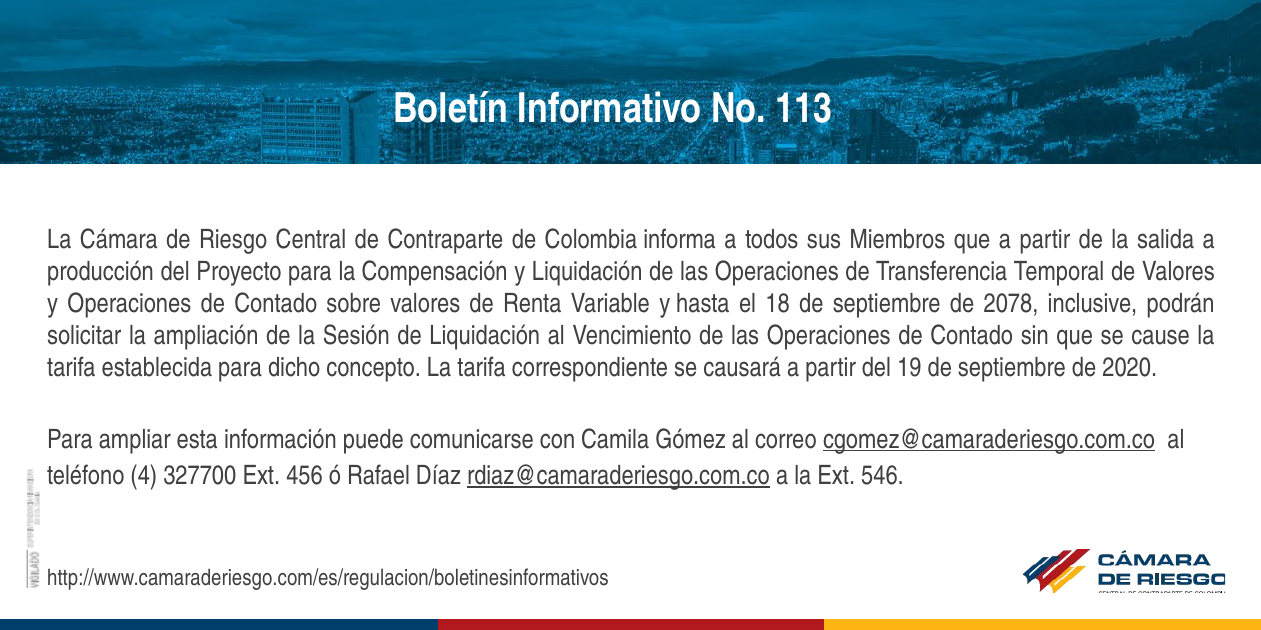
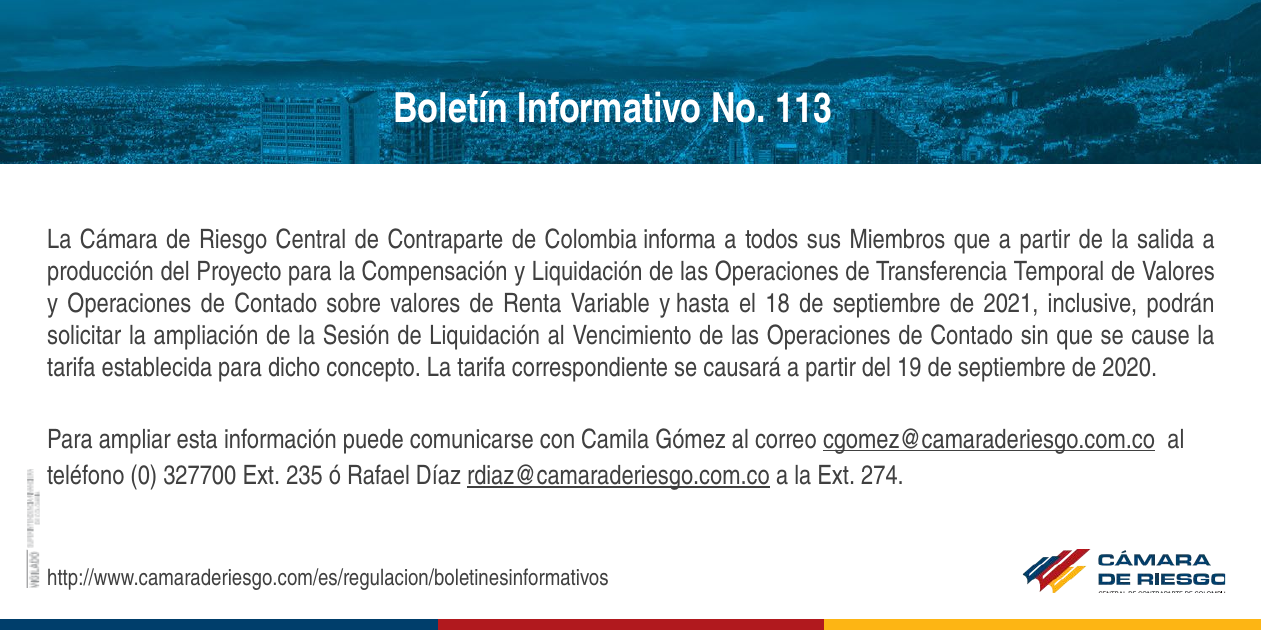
2078: 2078 -> 2021 (1011, 304)
4: 4 -> 0 (144, 477)
456: 456 -> 235 (304, 477)
546: 546 -> 274 (882, 477)
